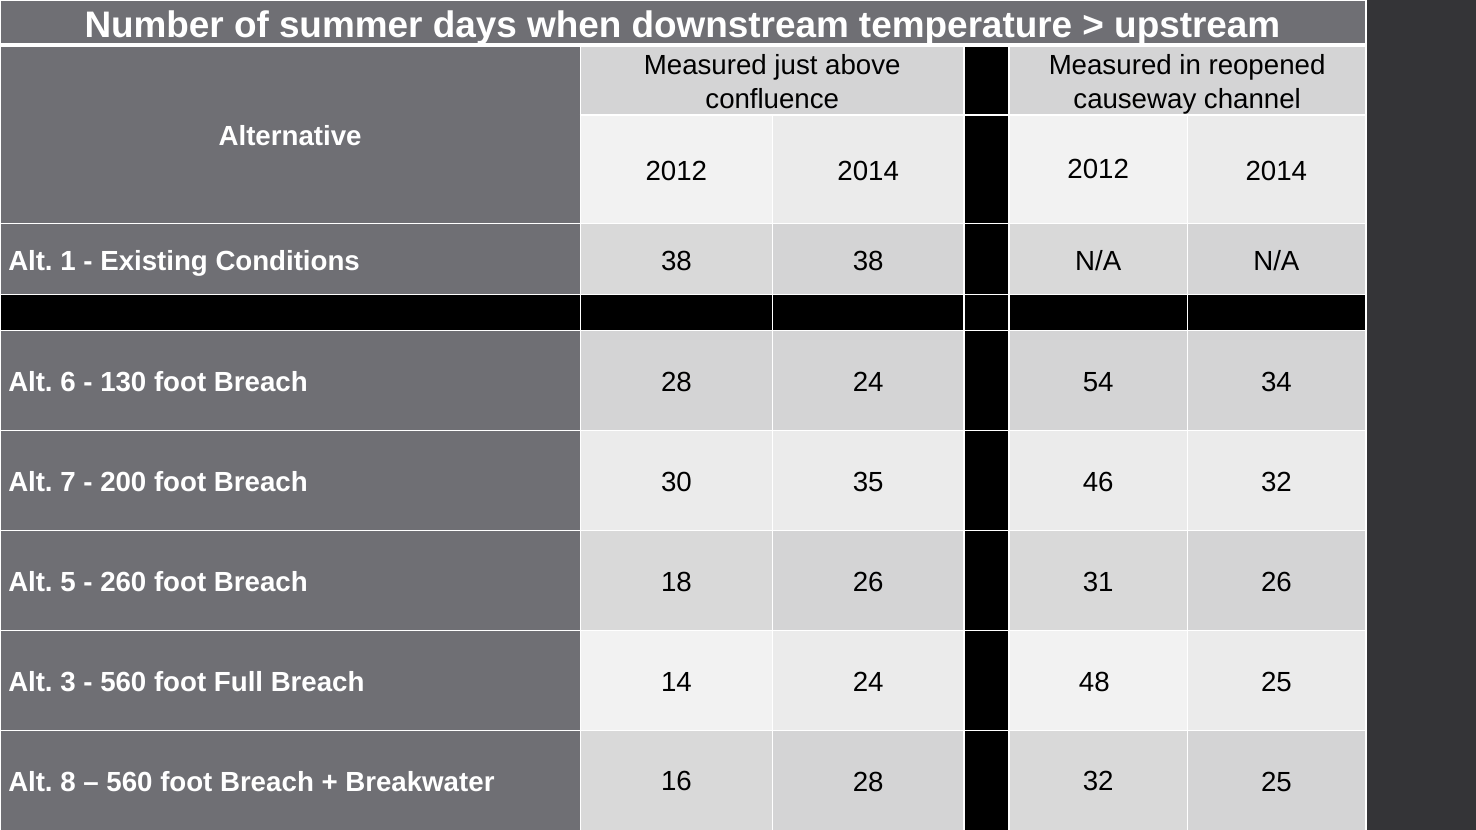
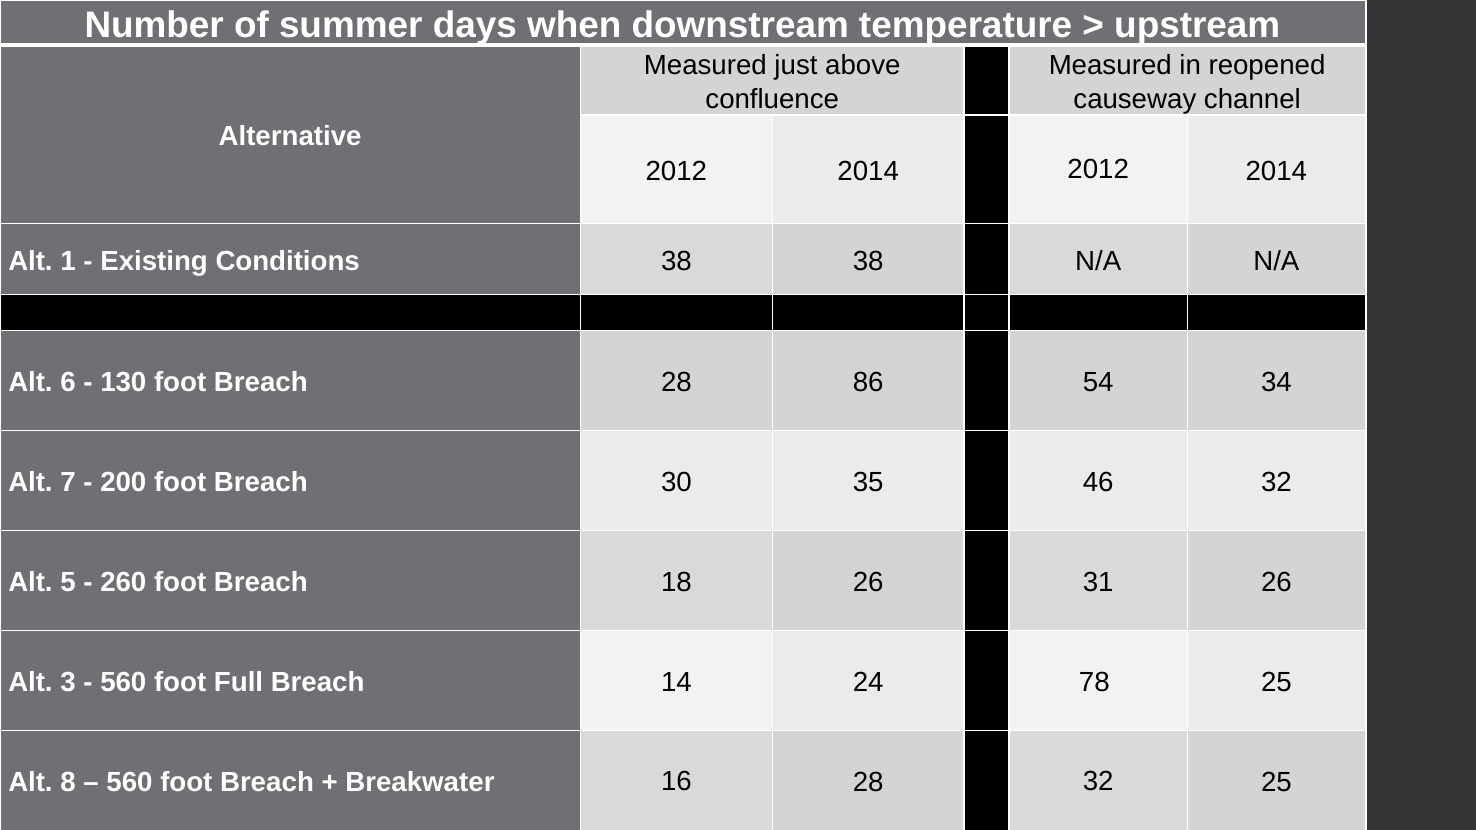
28 24: 24 -> 86 (868, 383)
48: 48 -> 78 (1094, 683)
